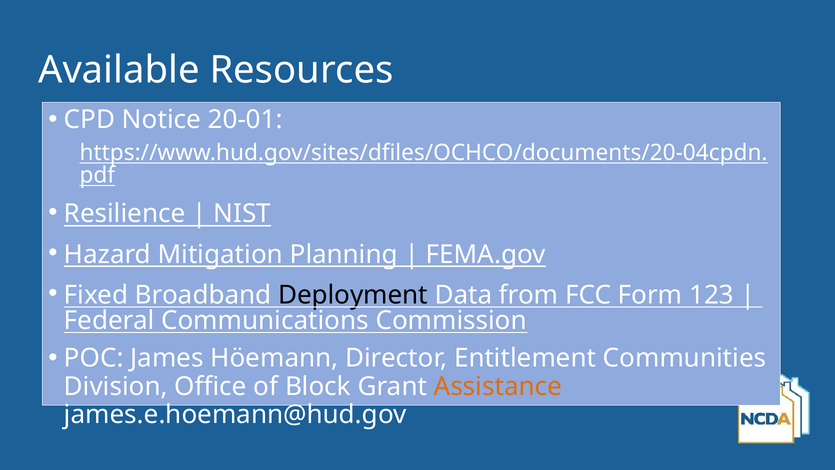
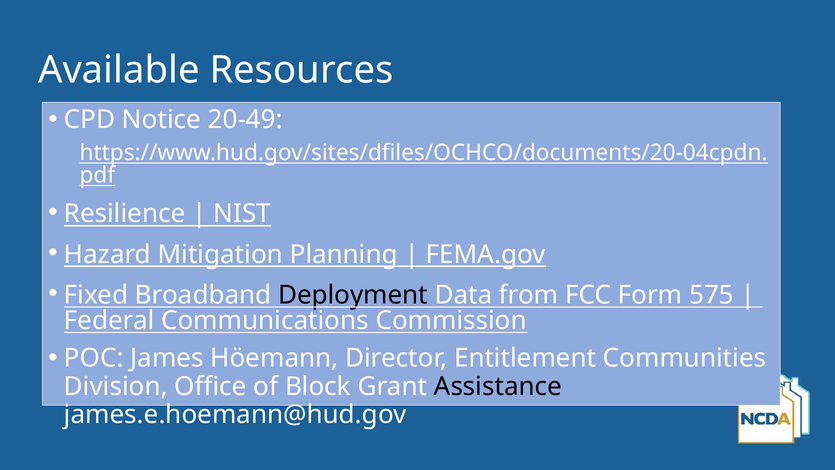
20-01: 20-01 -> 20-49 (245, 119)
123: 123 -> 575 (711, 295)
Assistance colour: orange -> black (498, 386)
